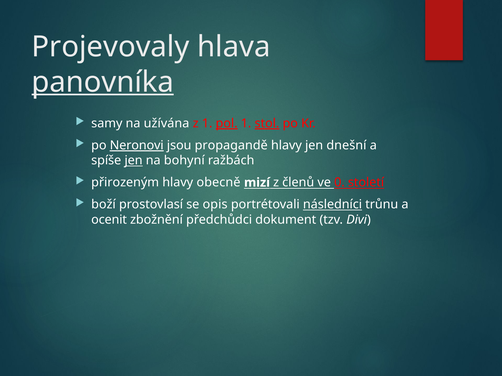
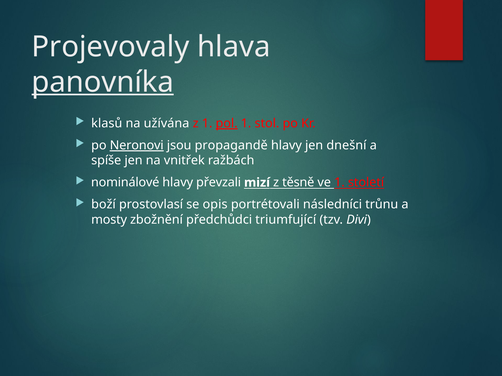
samy: samy -> klasů (107, 124)
stol underline: present -> none (267, 124)
jen underline: present -> none (134, 161)
bohyní: bohyní -> vnitřek (184, 161)
přirozeným: přirozeným -> nominálové (125, 183)
obecně: obecně -> převzali (219, 183)
členů: členů -> těsně (298, 183)
ve 0: 0 -> 1 (339, 183)
následníci underline: present -> none (333, 205)
ocenit: ocenit -> mosty (109, 220)
dokument: dokument -> triumfující (286, 220)
